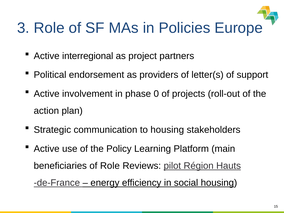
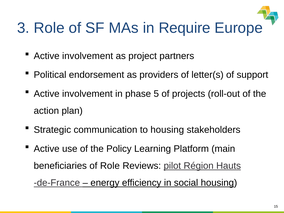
Policies: Policies -> Require (185, 28)
interregional: interregional -> involvement (88, 56)
0: 0 -> 5 (156, 94)
